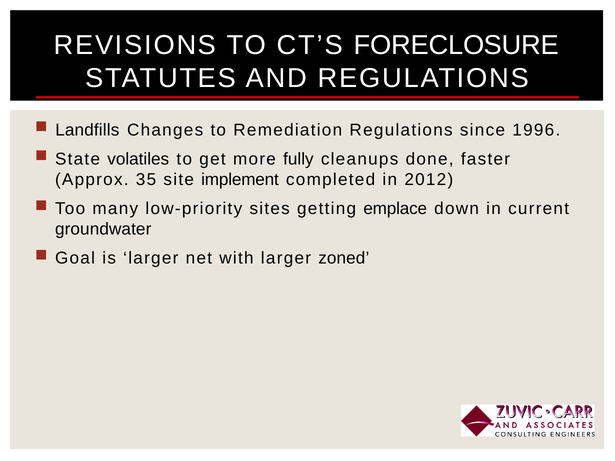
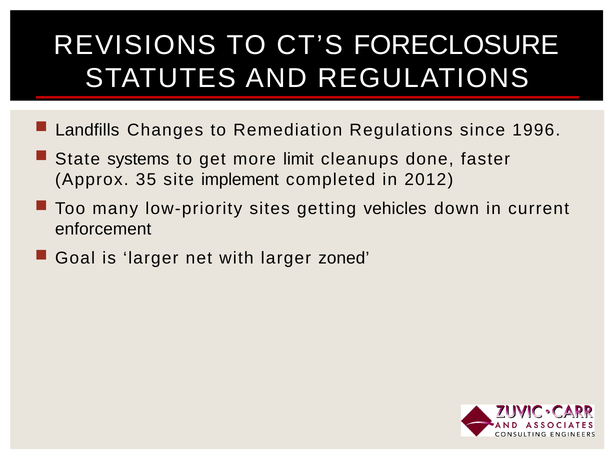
volatiles: volatiles -> systems (138, 159)
fully: fully -> limit (298, 159)
emplace: emplace -> vehicles (395, 209)
groundwater: groundwater -> enforcement (103, 229)
